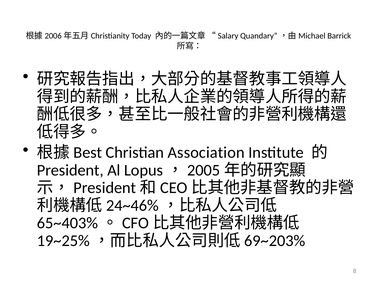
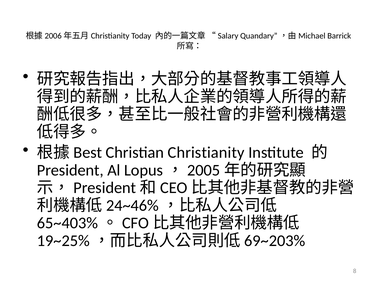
Association: Association -> Christianity (206, 153)
